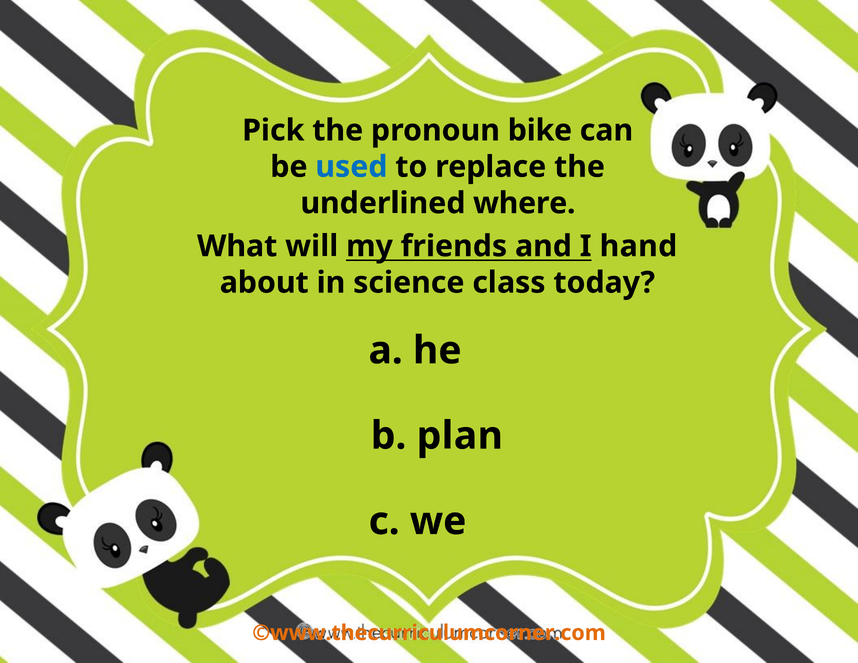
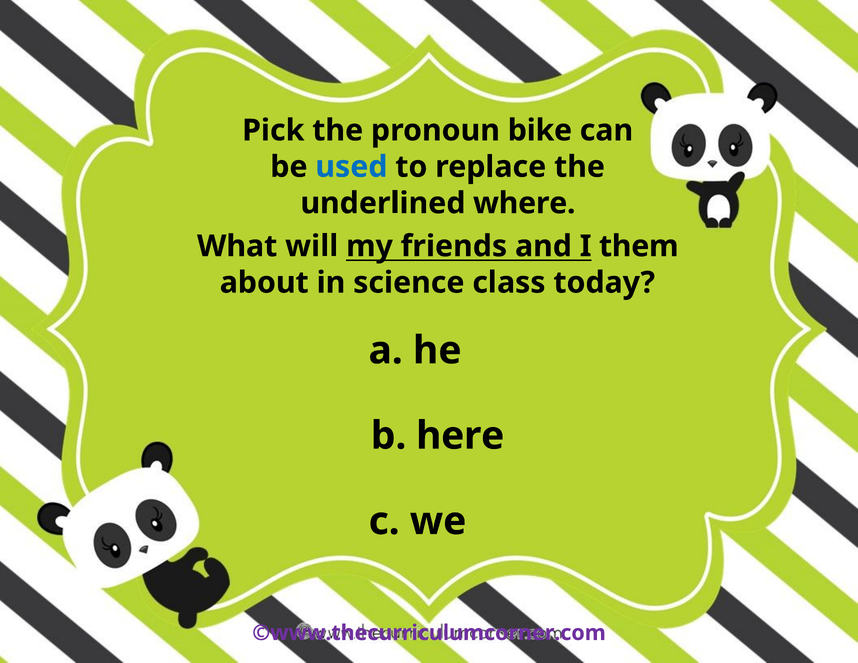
hand: hand -> them (639, 246)
plan: plan -> here (460, 436)
©www.thecurriculumcorner.com colour: orange -> purple (429, 633)
